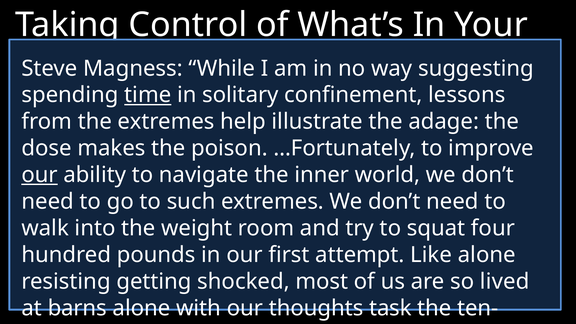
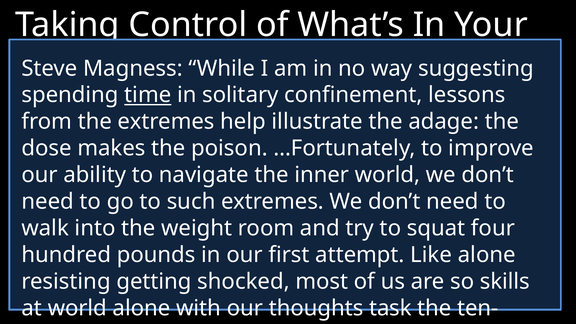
our underline: present -> none (40, 175)
lived: lived -> skills (505, 281)
at barns: barns -> world (77, 308)
